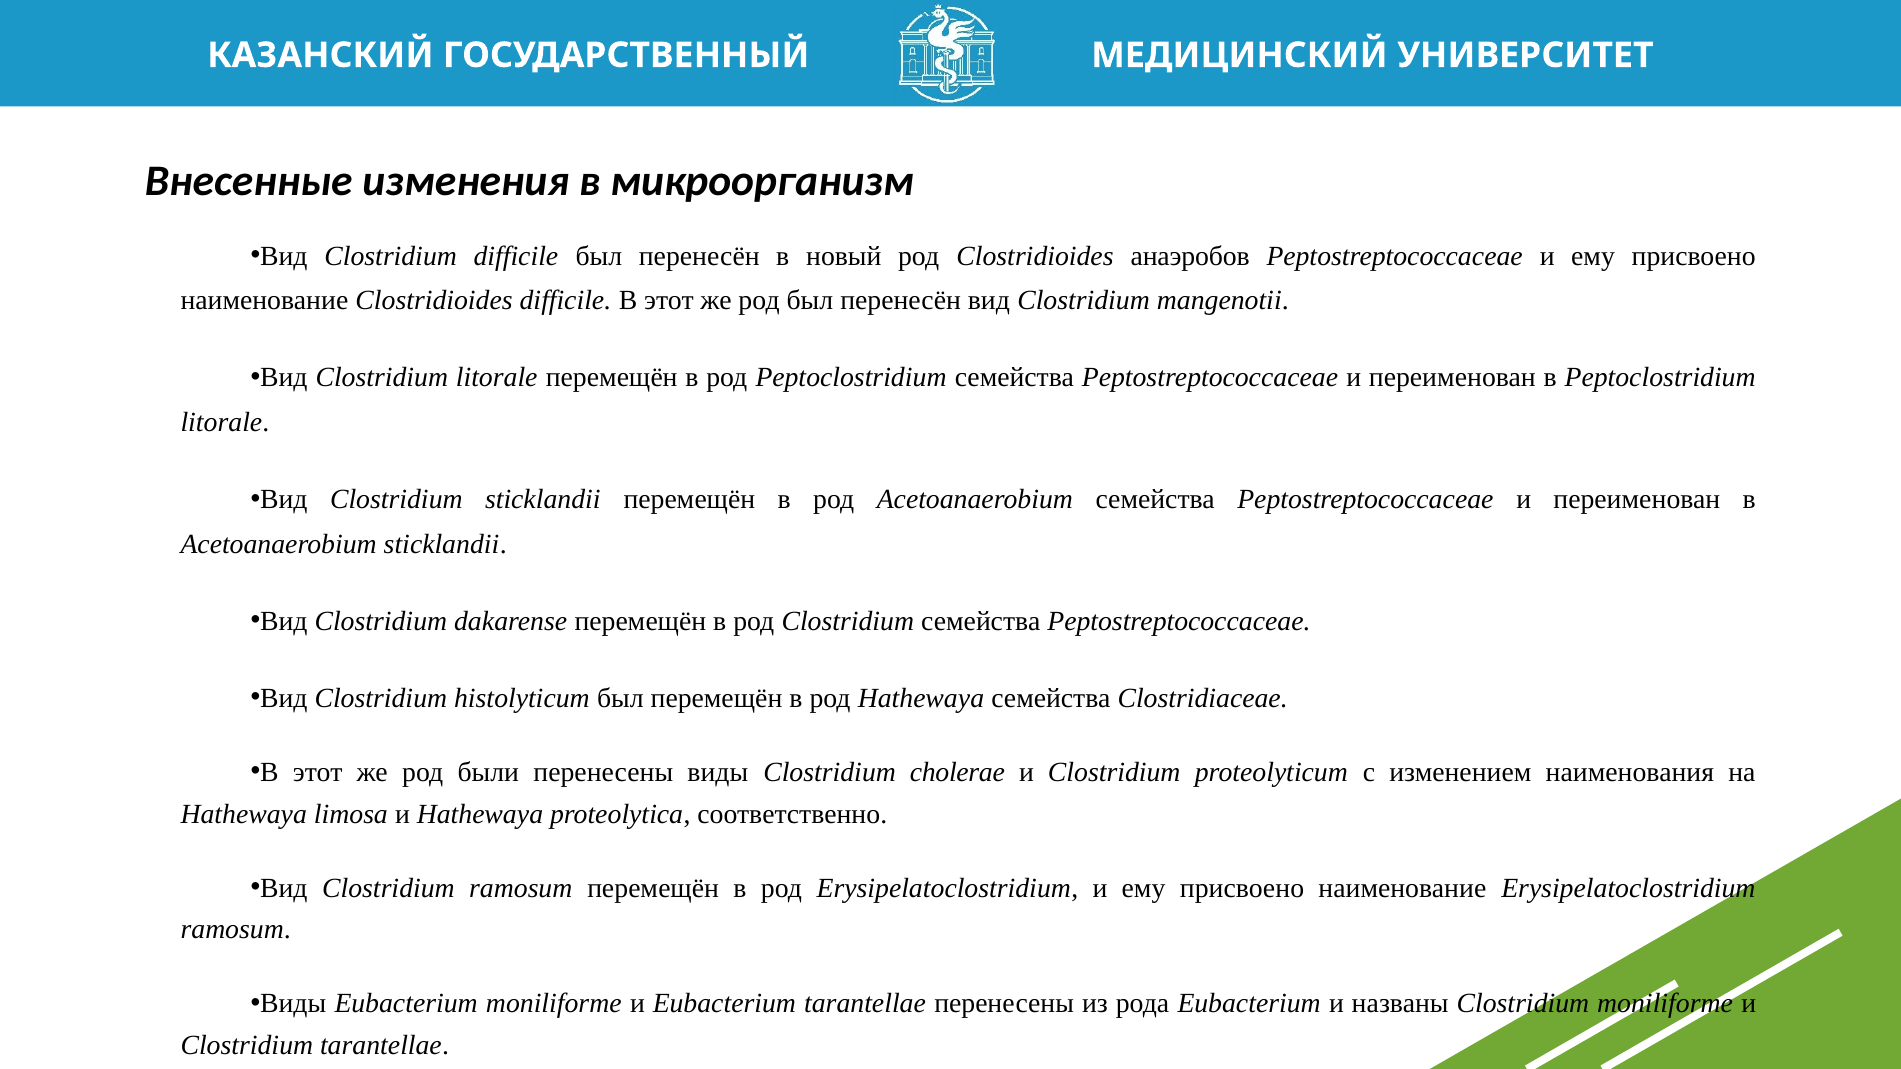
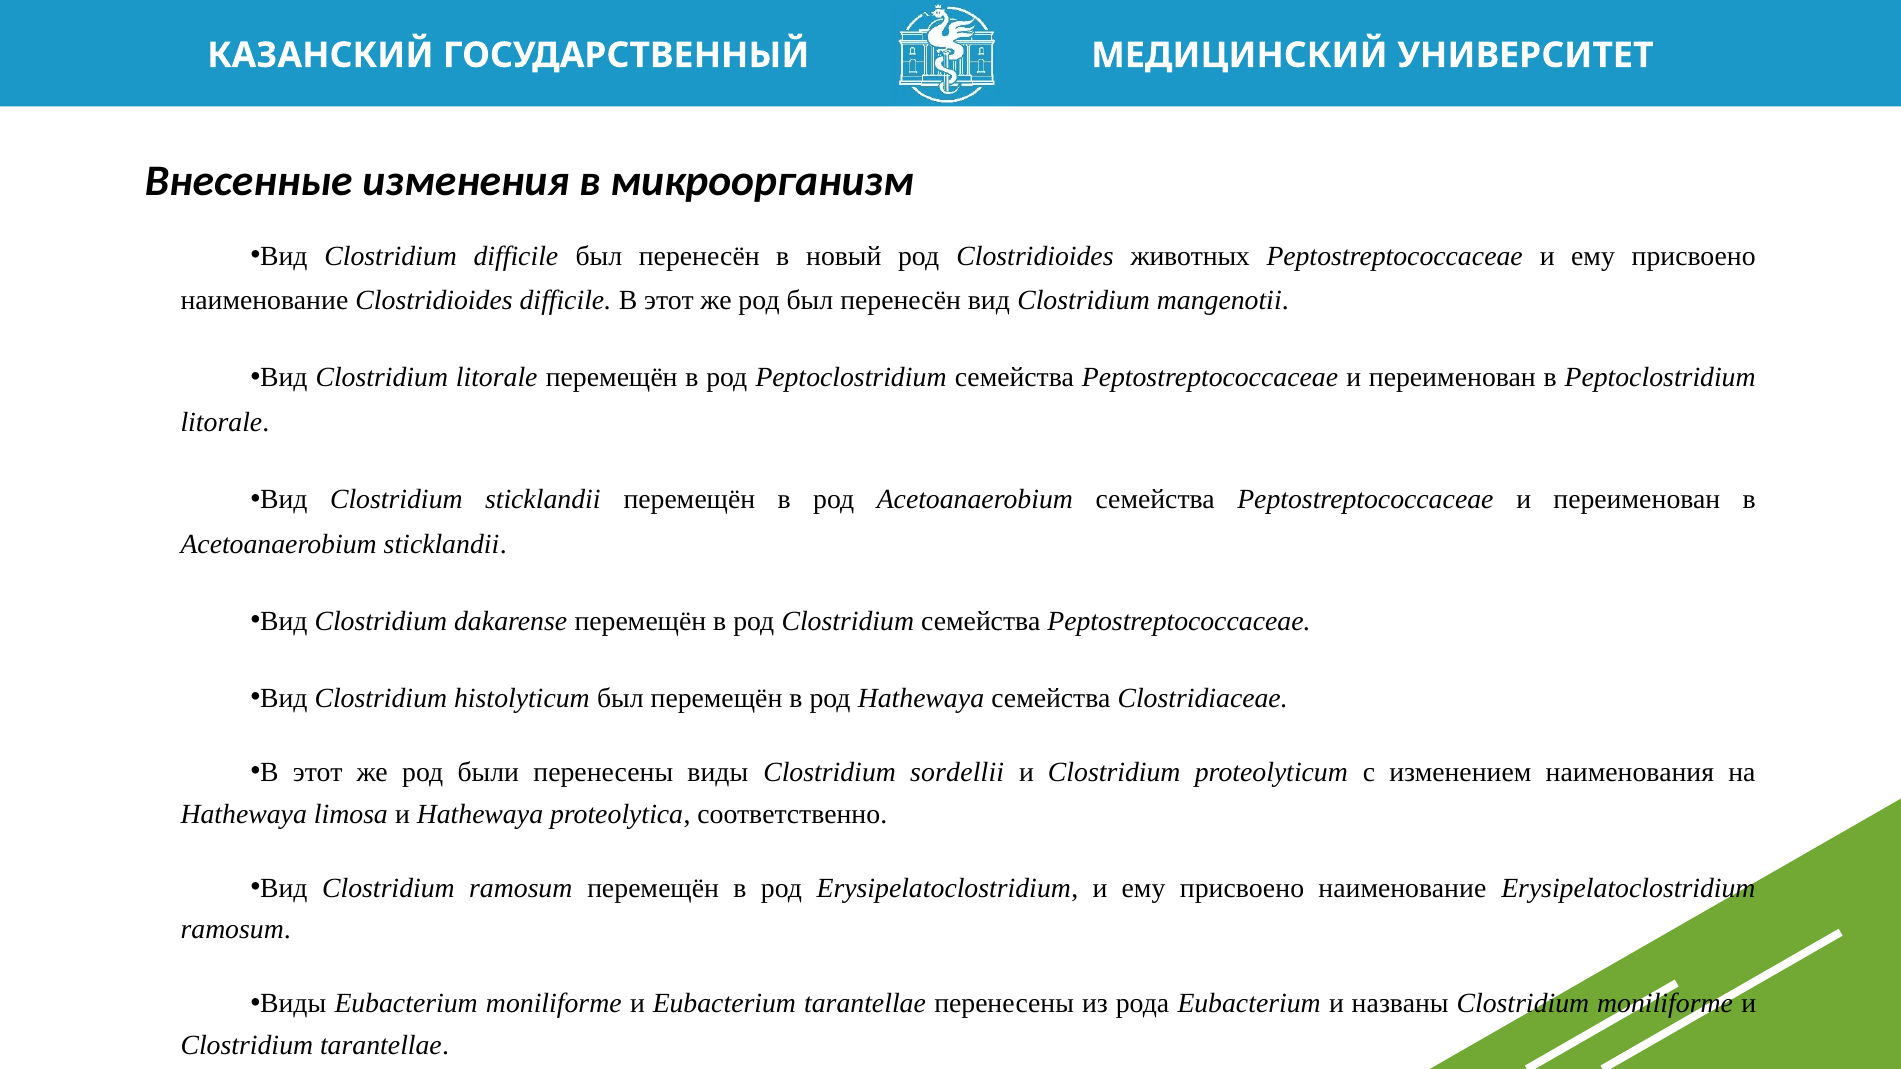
анаэробов: анаэробов -> животных (1190, 256)
cholerae: cholerae -> sordellii (957, 772)
